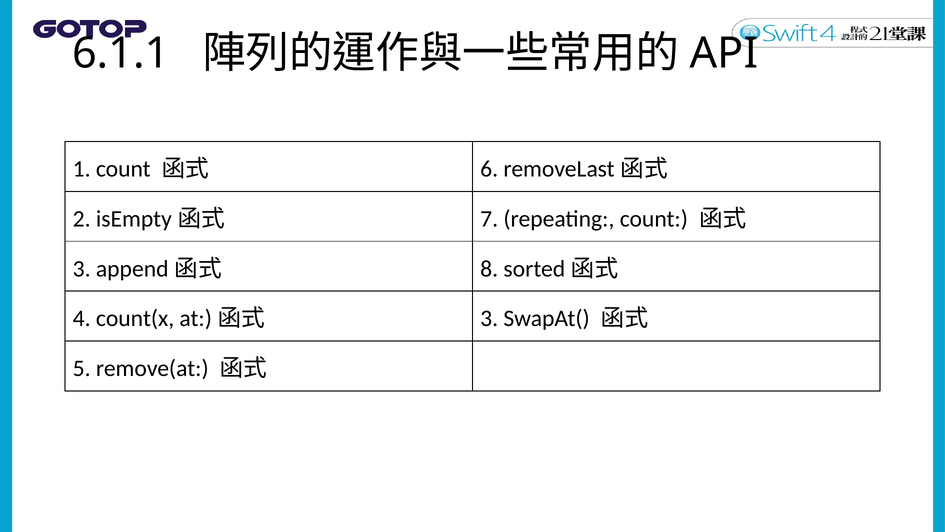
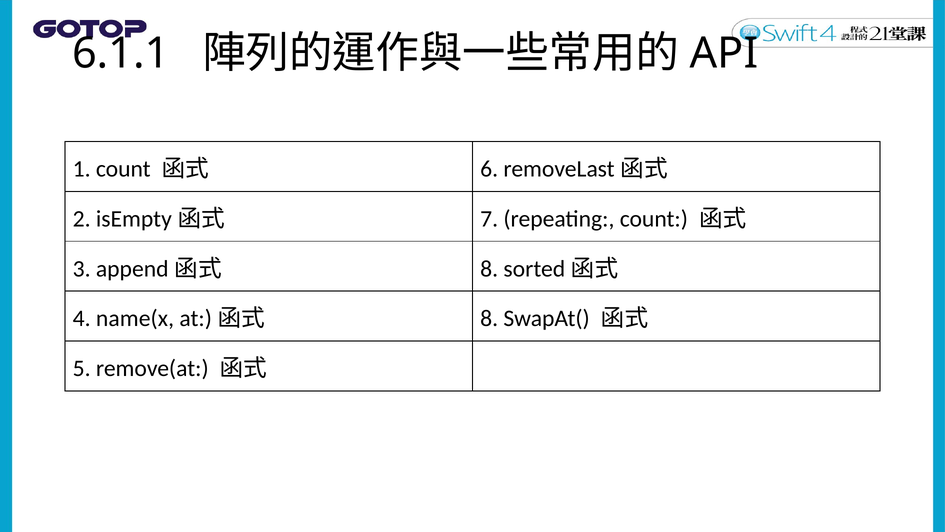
count(x: count(x -> name(x (135, 318)
3: 3 -> 8 (489, 318)
